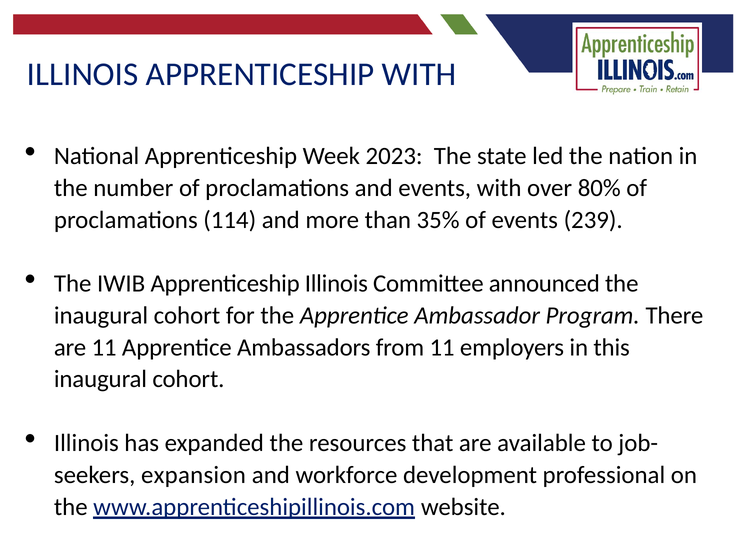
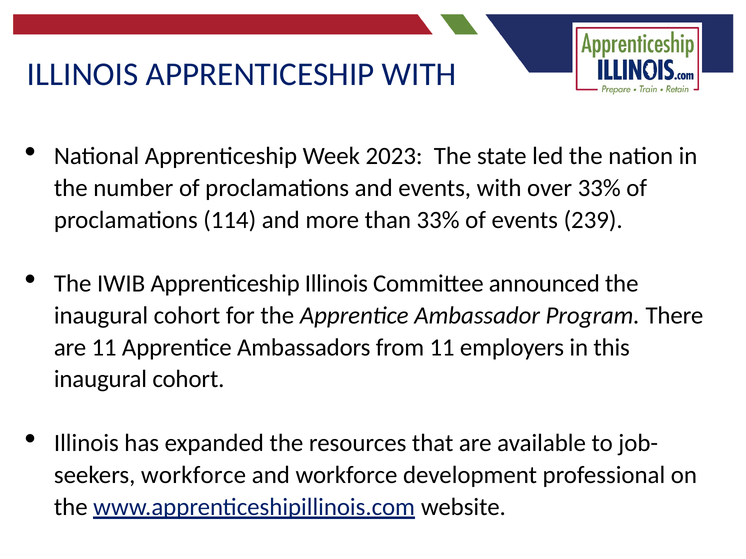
over 80%: 80% -> 33% (599, 188)
than 35%: 35% -> 33% (438, 220)
expansion: expansion -> workforce (193, 475)
